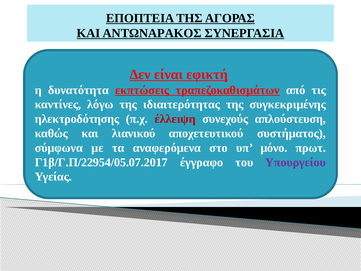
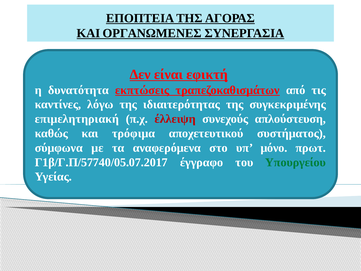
ΑΝΤΩΝΑΡΑΚΟΣ: ΑΝΤΩΝΑΡΑΚΟΣ -> ΟΡΓΑΝΩΜΕΝΕΣ (152, 33)
ηλεκτροδότησης: ηλεκτροδότησης -> επιμελητηριακή (77, 119)
λιανικού: λιανικού -> τρόφιμα (134, 133)
Γ1β/Γ.Π/22954/05.07.2017: Γ1β/Γ.Π/22954/05.07.2017 -> Γ1β/Γ.Π/57740/05.07.2017 (101, 162)
Υπουργείου colour: purple -> green (296, 162)
